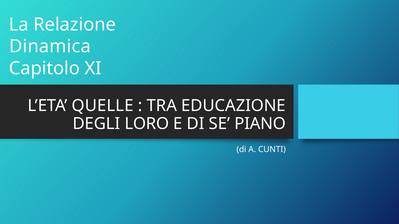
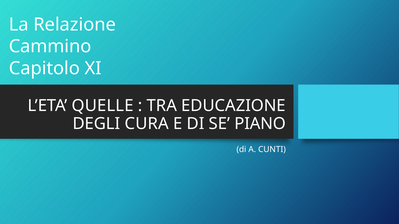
Dinamica: Dinamica -> Cammino (50, 46)
LORO: LORO -> CURA (147, 124)
